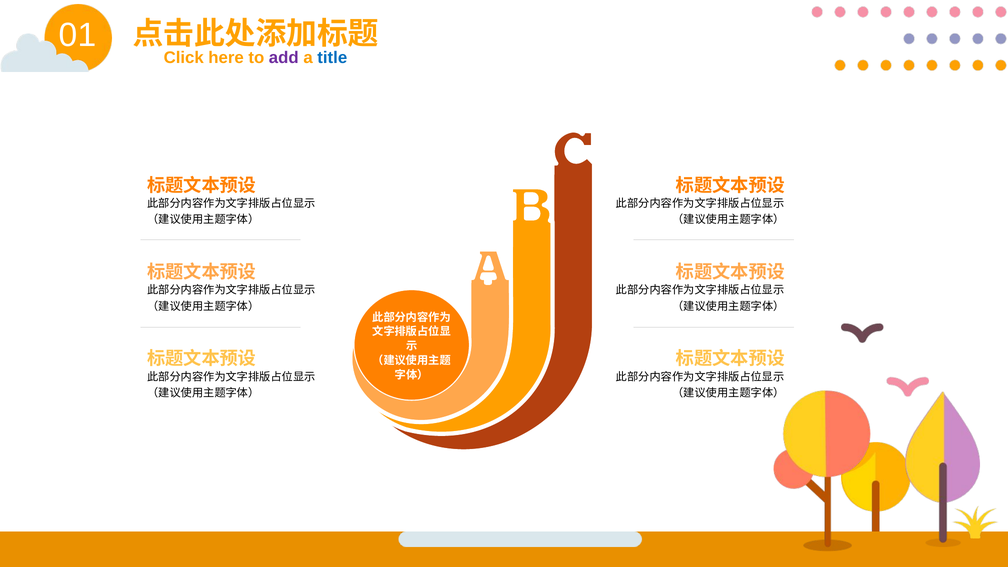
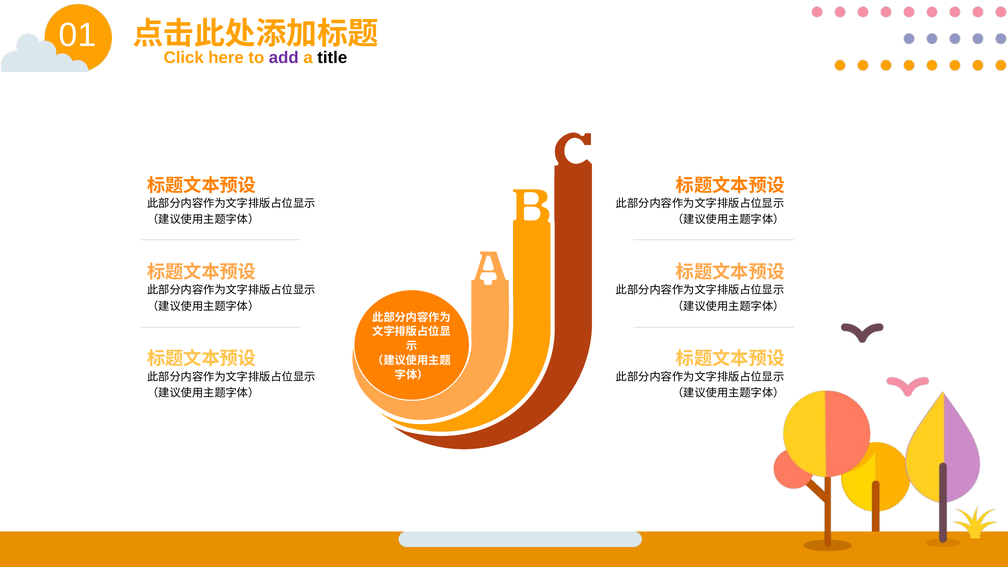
title colour: blue -> black (332, 58)
